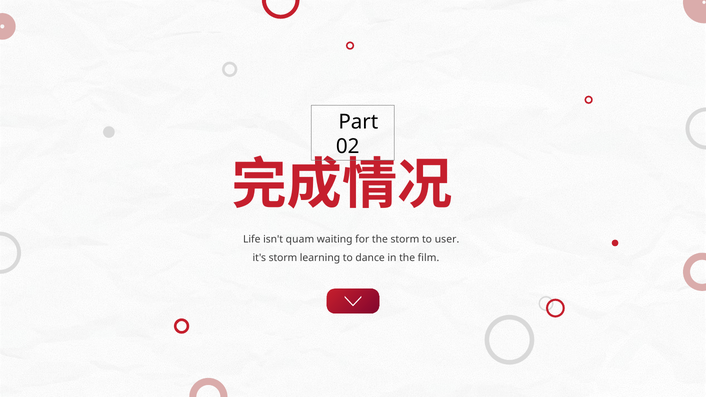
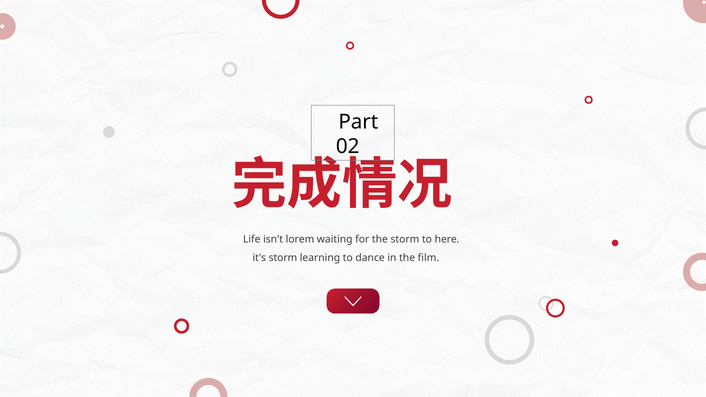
quam: quam -> lorem (300, 240)
user: user -> here (447, 240)
